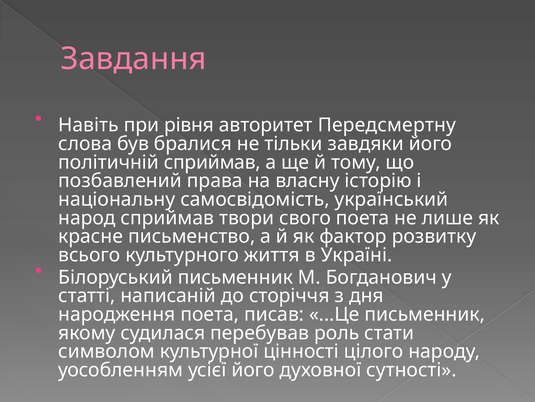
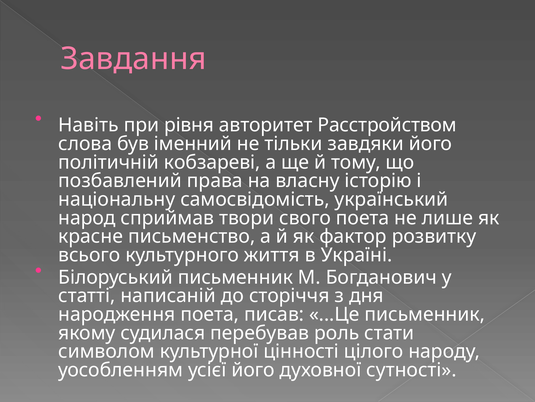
Передсмертну: Передсмертну -> Расстройством (387, 125)
бралися: бралися -> іменний (193, 143)
політичній сприймав: сприймав -> кобзареві (212, 162)
